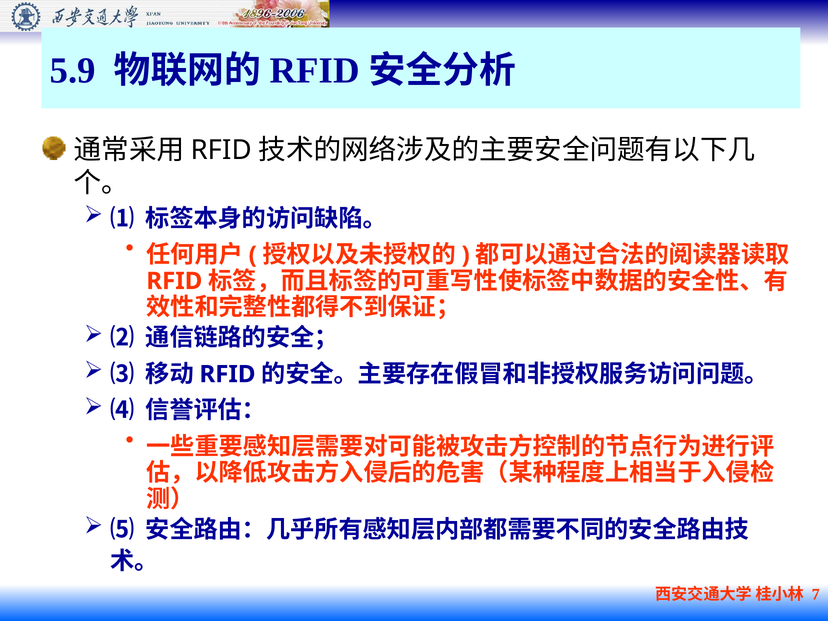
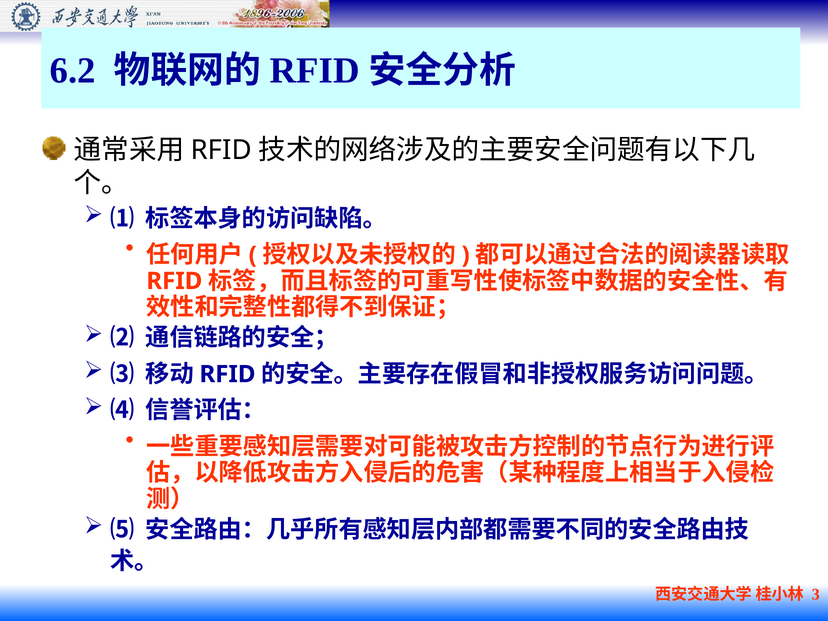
5.9: 5.9 -> 6.2 (73, 71)
7: 7 -> 3 (816, 595)
